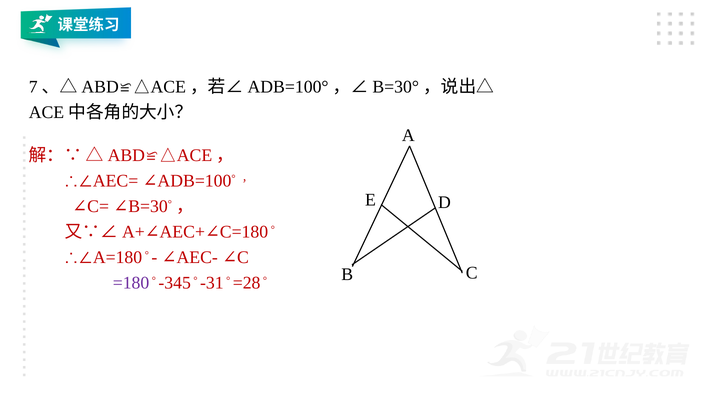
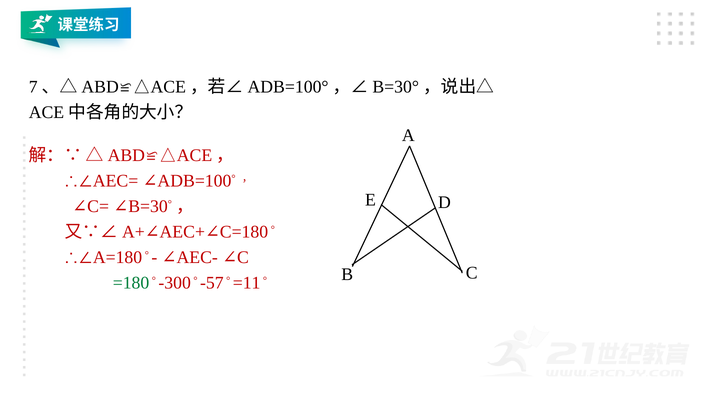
=180 colour: purple -> green (131, 283)
-345: -345 -> -300 (175, 283)
-31: -31 -> -57 (212, 283)
=28: =28 -> =11 (247, 283)
